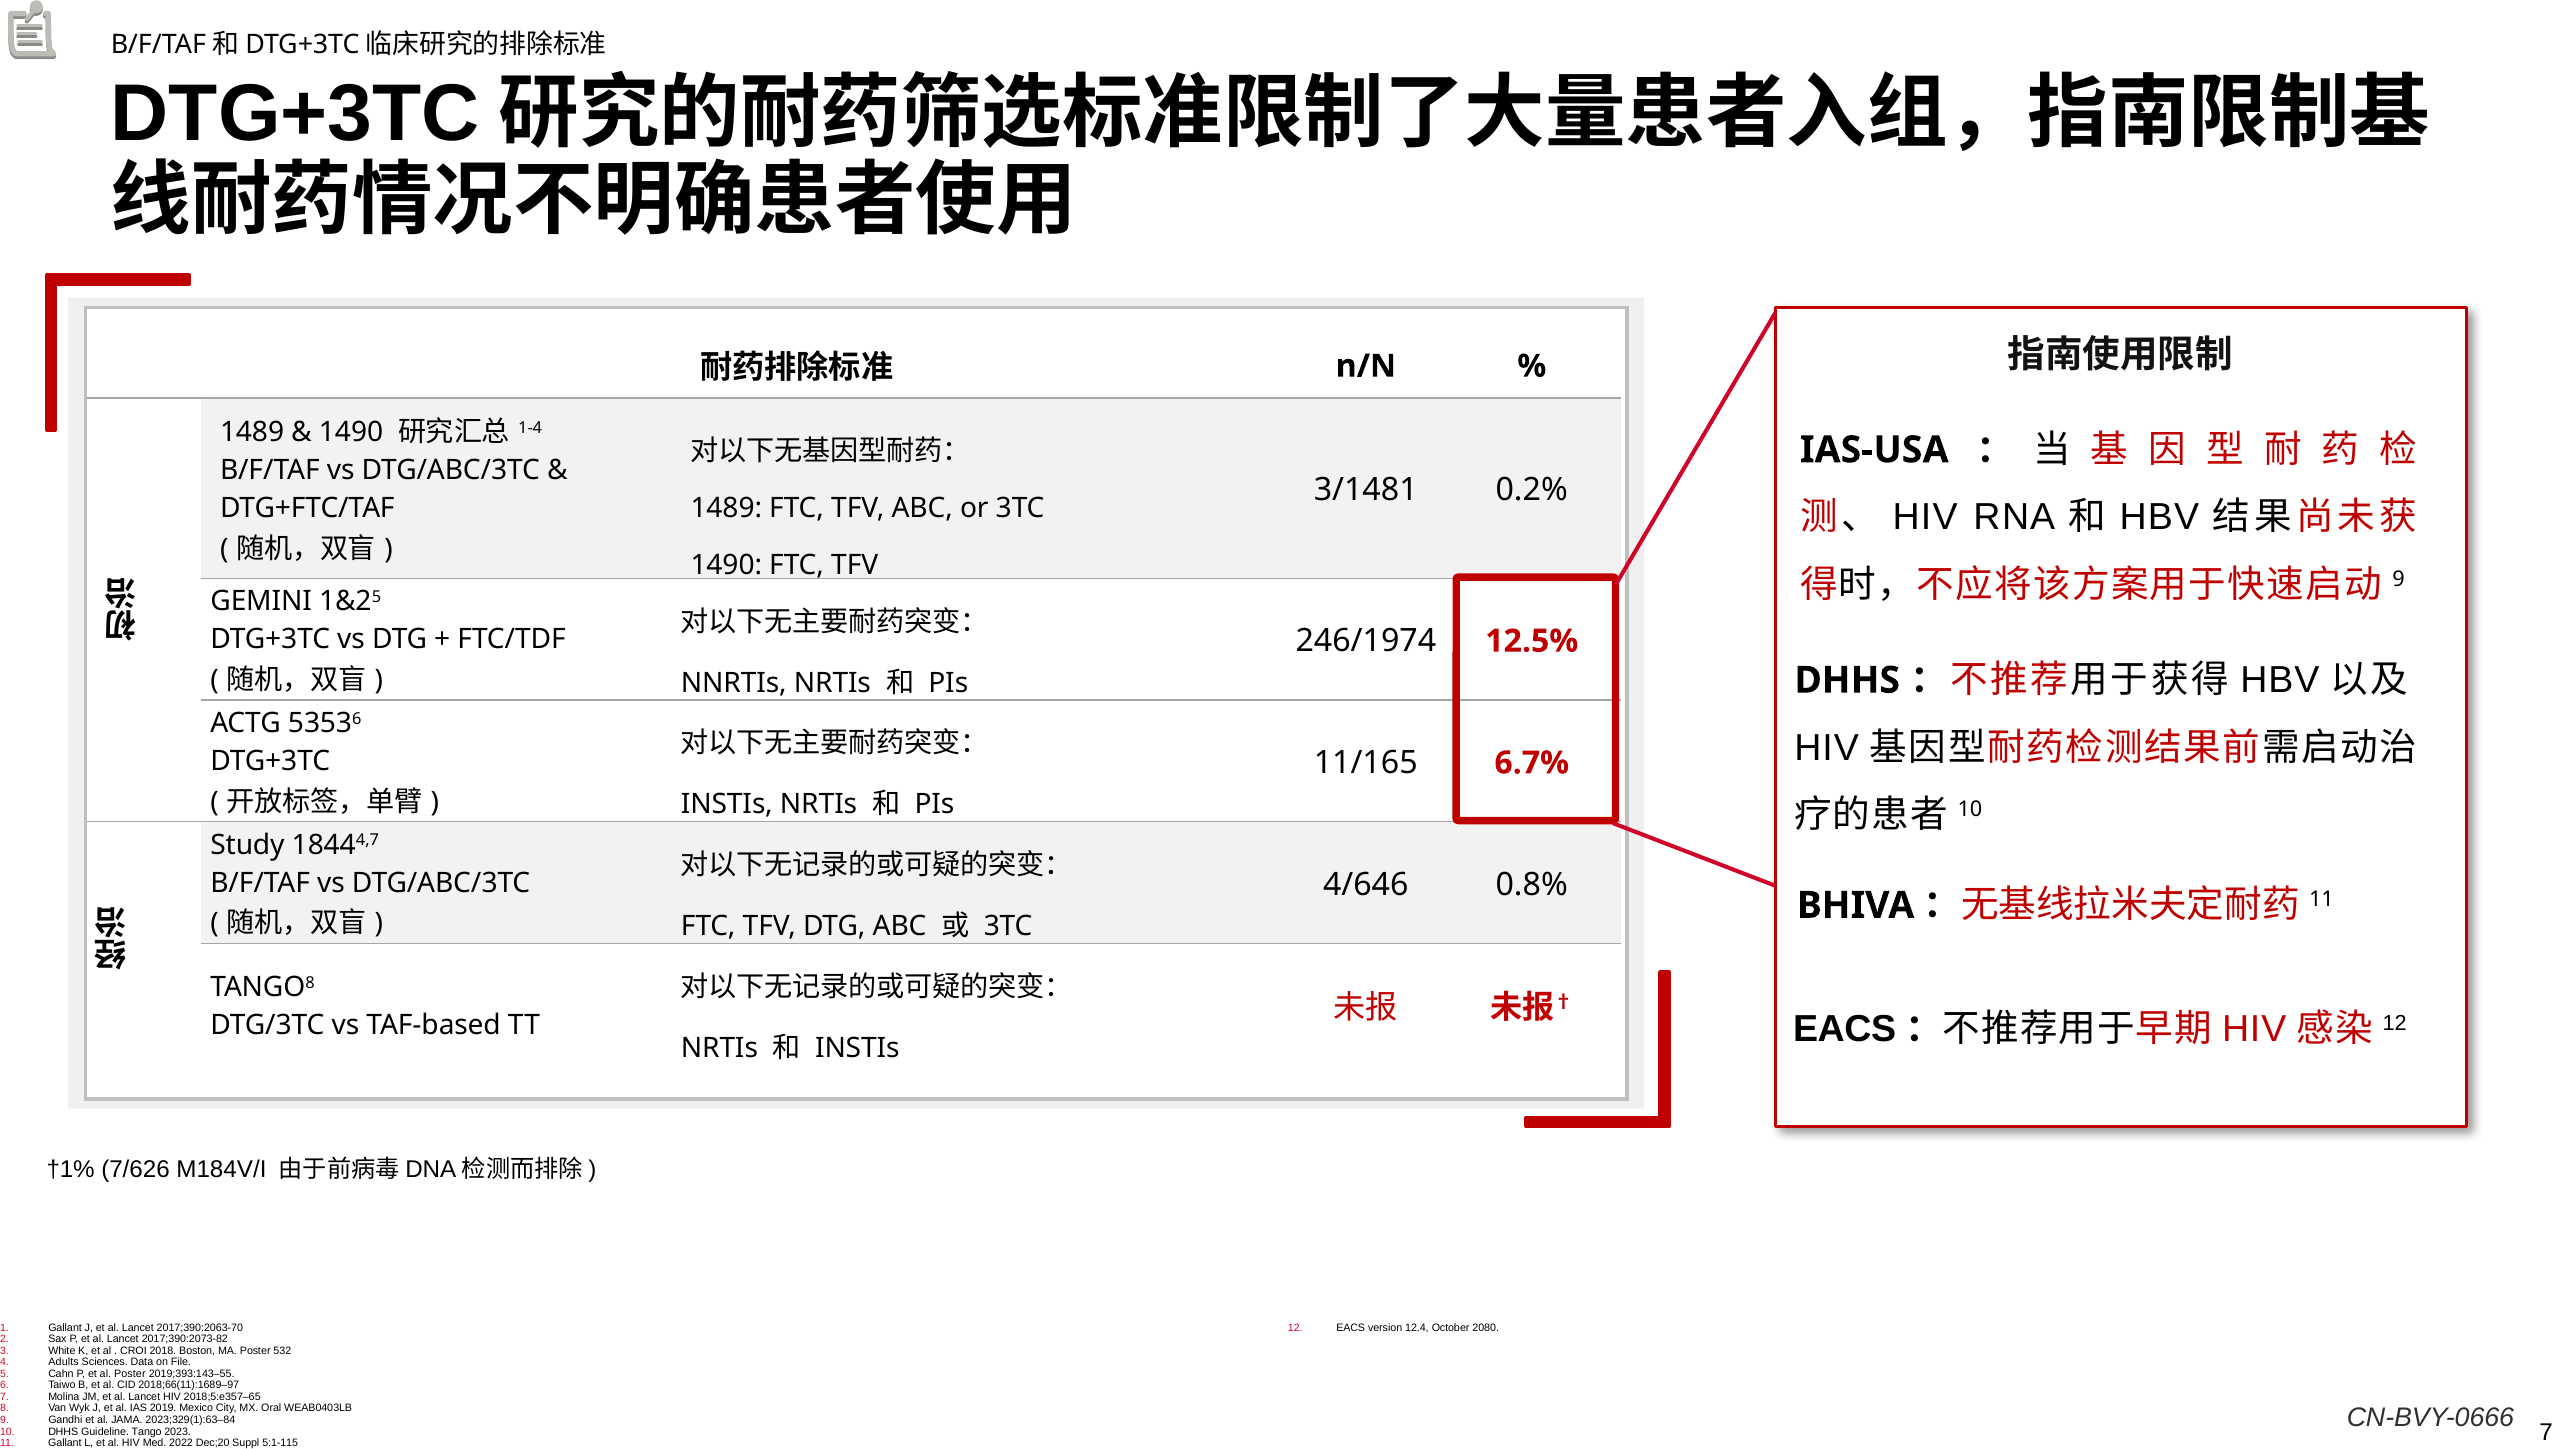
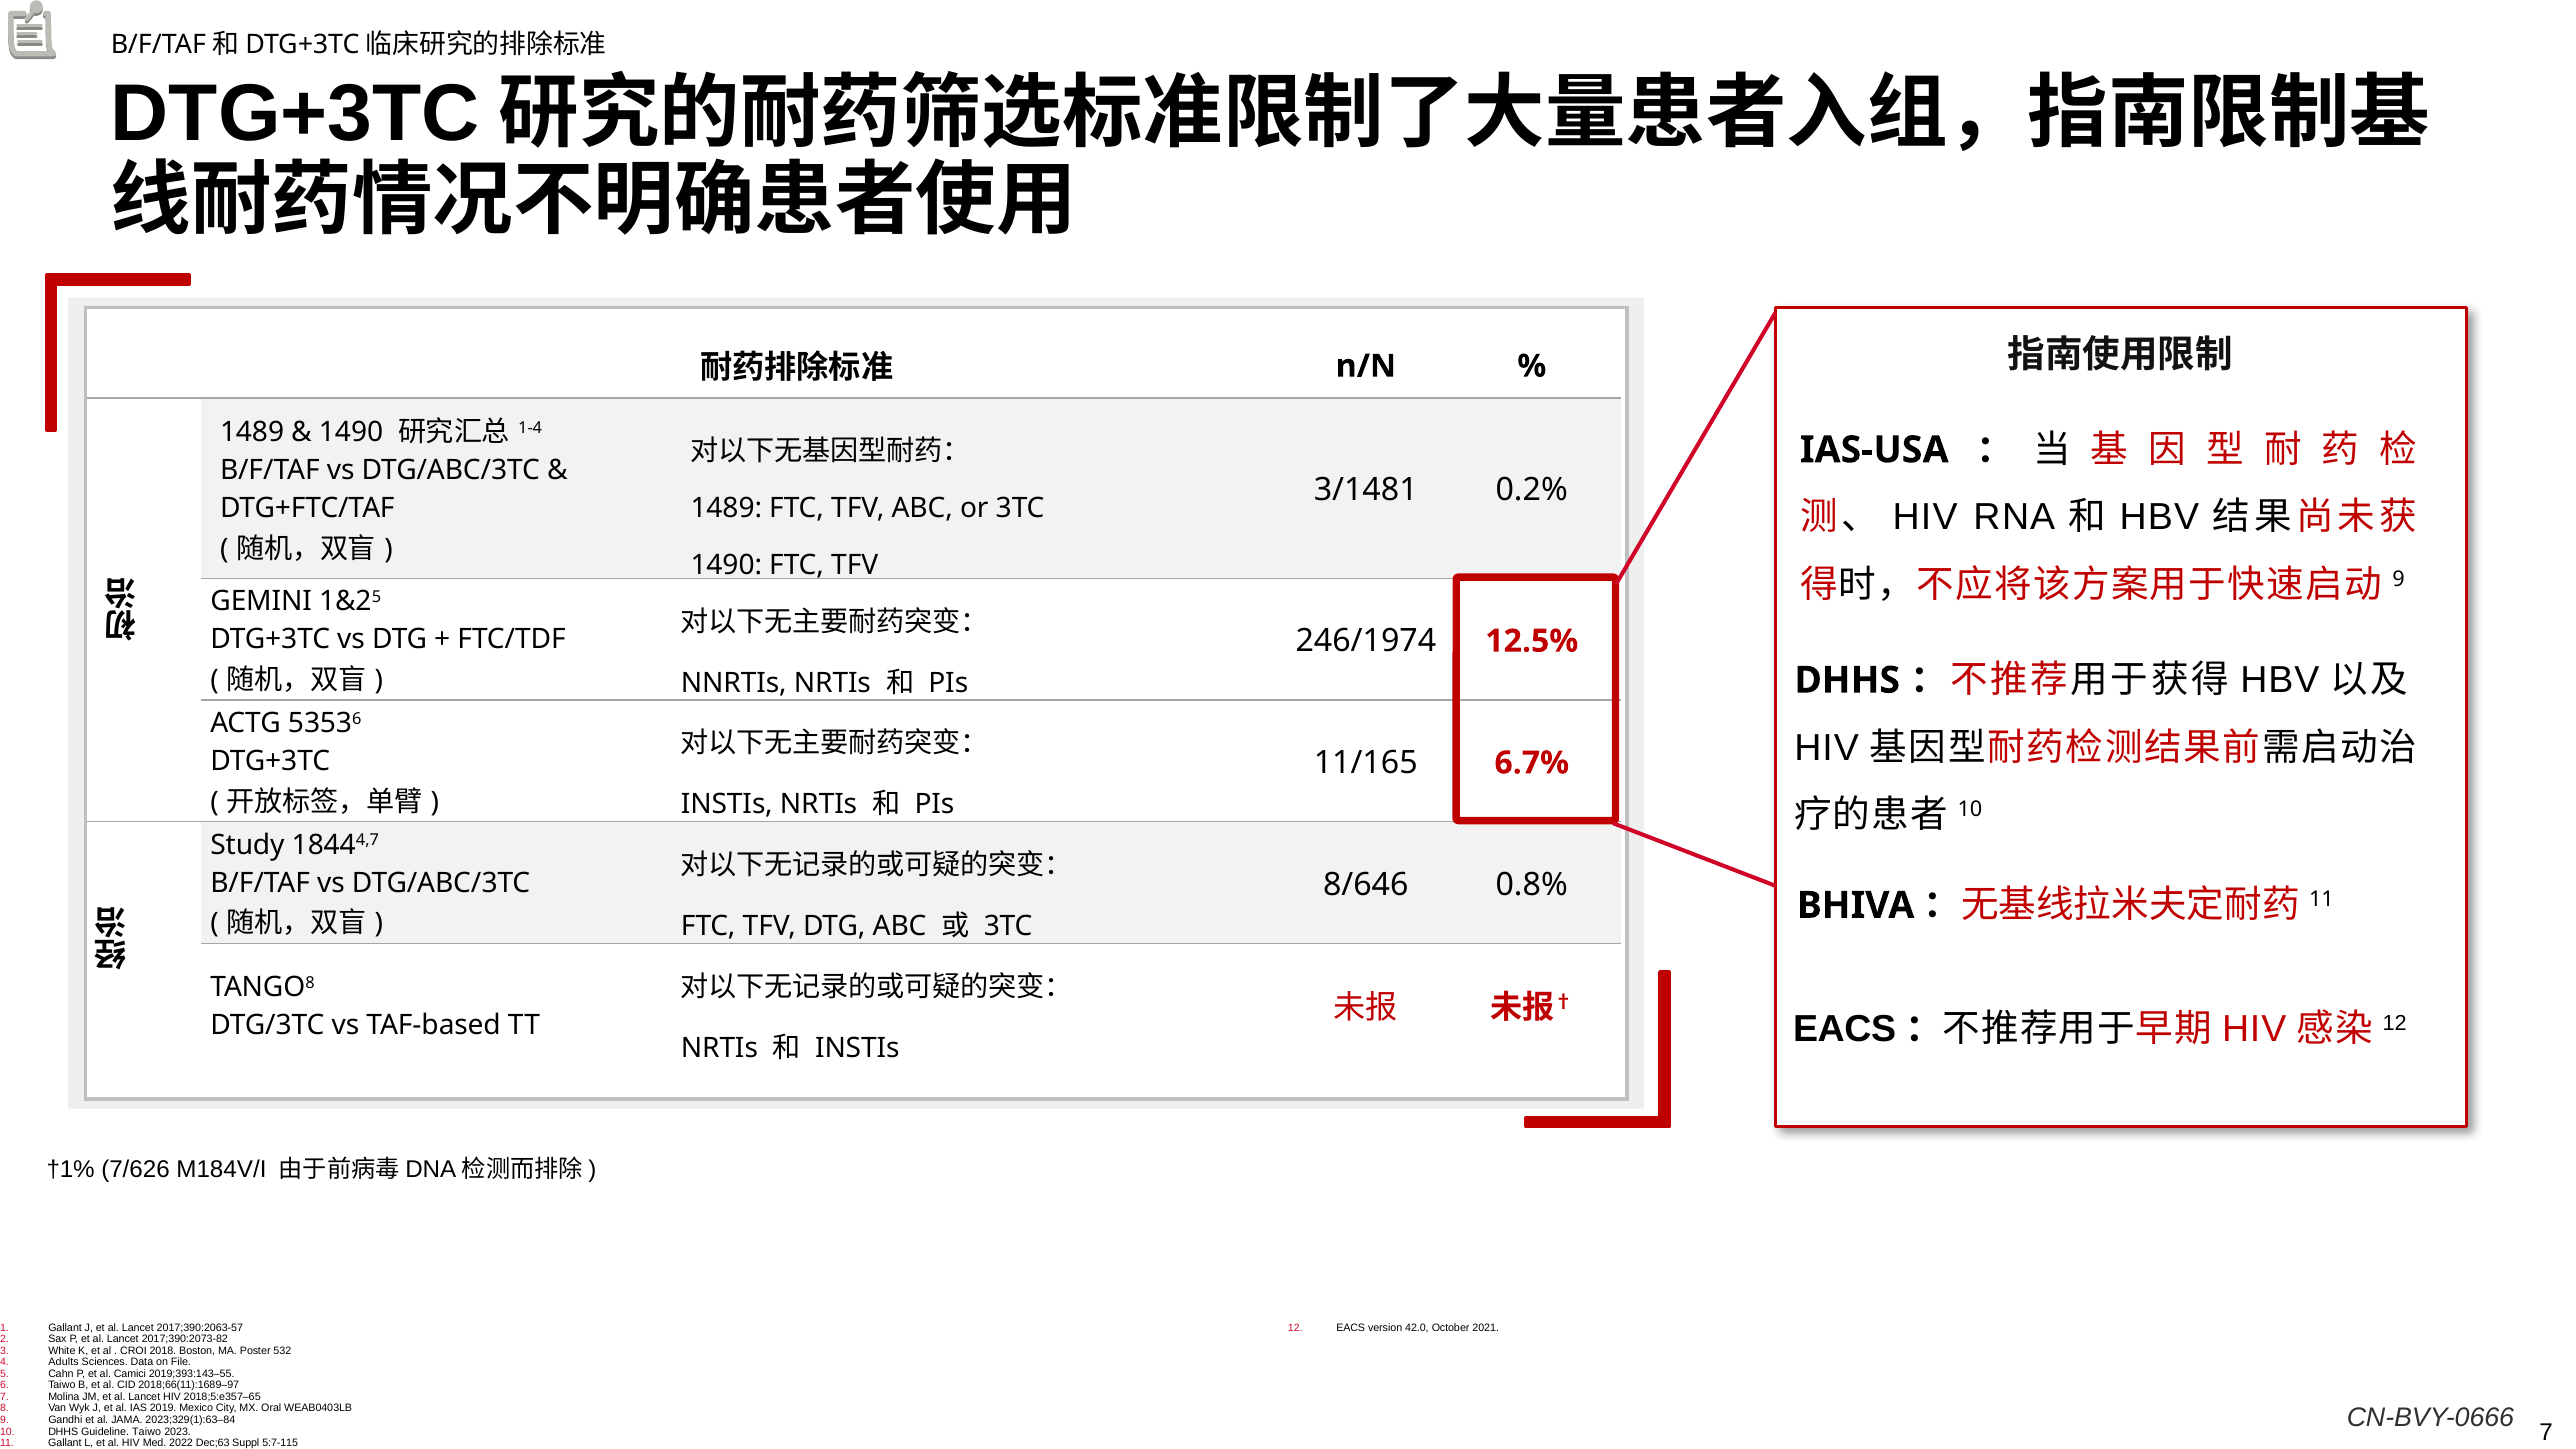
4/646: 4/646 -> 8/646 (1366, 885)
2017;390:2063-70: 2017;390:2063-70 -> 2017;390:2063-57 (200, 1327)
12.4: 12.4 -> 42.0 (1417, 1327)
2080: 2080 -> 2021 (1486, 1327)
al Poster: Poster -> Camici (130, 1374)
Guideline Tango: Tango -> Taiwo (147, 1432)
Dec;20: Dec;20 -> Dec;63 (213, 1443)
5:1-115: 5:1-115 -> 5:7-115 (280, 1443)
